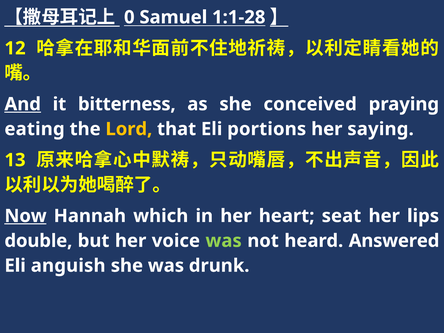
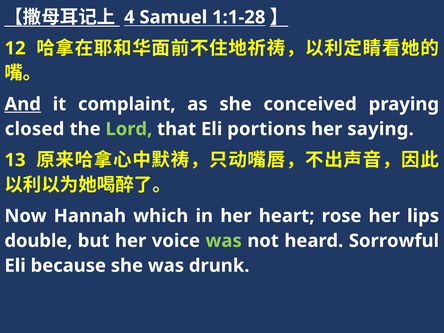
0: 0 -> 4 (129, 17)
bitterness: bitterness -> complaint (127, 104)
eating: eating -> closed (35, 129)
Lord colour: yellow -> light green (129, 129)
Now underline: present -> none (26, 216)
seat: seat -> rose (342, 216)
Answered: Answered -> Sorrowful (394, 241)
anguish: anguish -> because (68, 266)
